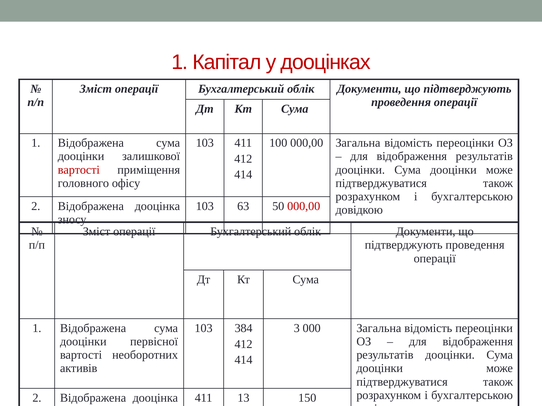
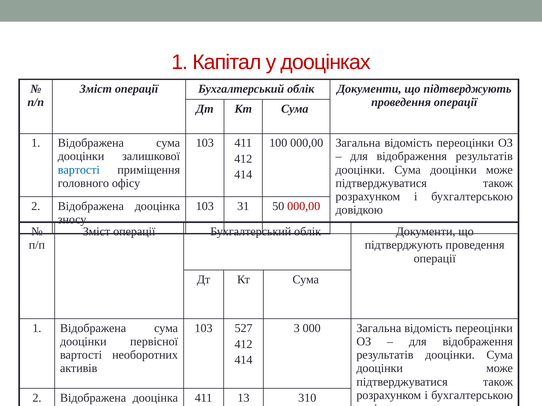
вартості colour: red -> blue (79, 170)
63: 63 -> 31 (243, 206)
384: 384 -> 527 (244, 329)
150: 150 -> 310 (307, 398)
